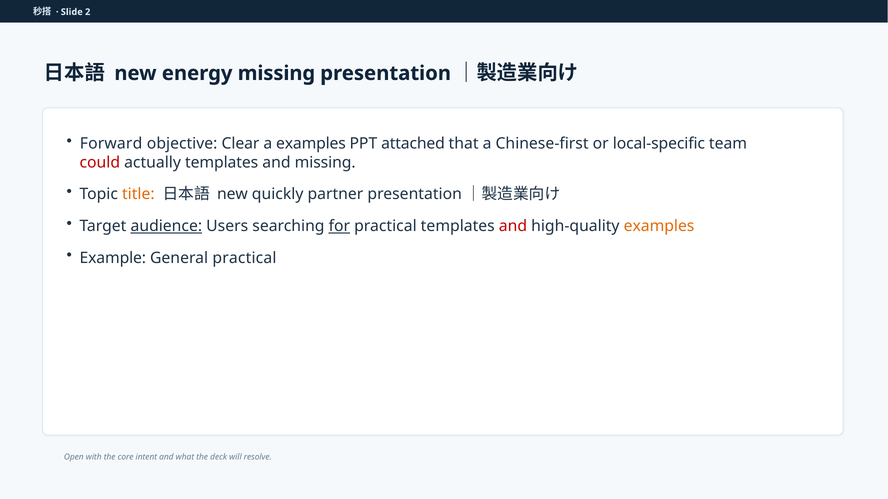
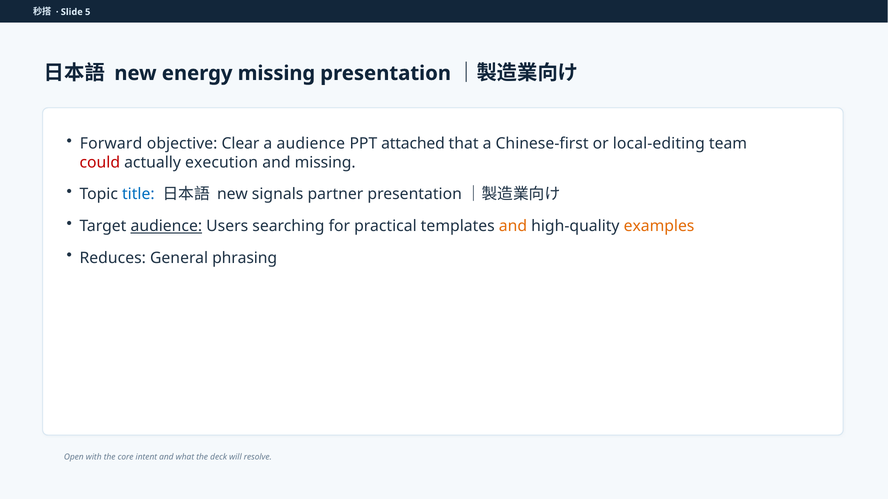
2: 2 -> 5 (88, 12)
a examples: examples -> audience (311, 144)
local-specific: local-specific -> local-editing (659, 144)
actually templates: templates -> execution (222, 163)
title colour: orange -> blue (138, 194)
quickly: quickly -> signals (278, 194)
for underline: present -> none (339, 226)
and colour: red -> orange (513, 226)
Example: Example -> Reduces (113, 258)
General practical: practical -> phrasing (245, 258)
